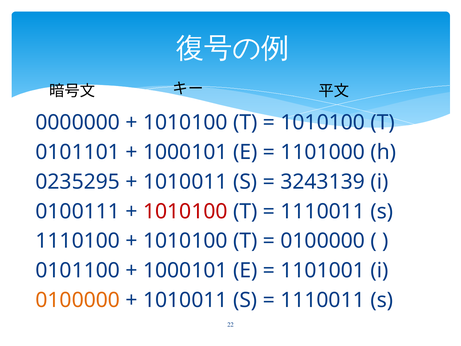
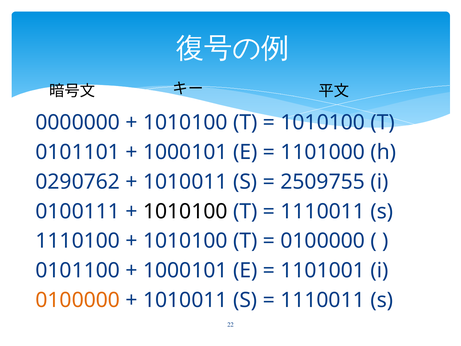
0235295: 0235295 -> 0290762 (78, 182)
3243139: 3243139 -> 2509755 (323, 182)
1010100 colour: red -> black (185, 211)
